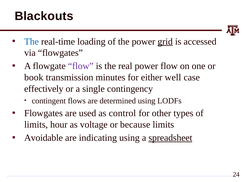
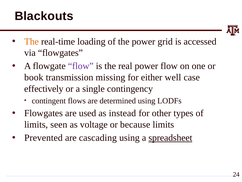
The colour: blue -> orange (31, 41)
grid underline: present -> none (165, 41)
minutes: minutes -> missing (110, 77)
control: control -> instead (122, 113)
hour: hour -> seen (59, 124)
Avoidable: Avoidable -> Prevented (43, 137)
indicating: indicating -> cascading (98, 137)
